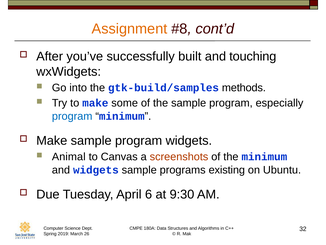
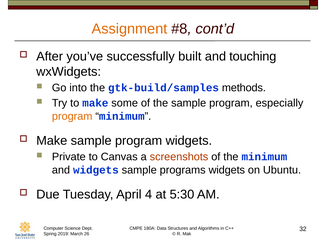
program colour: blue -> orange (72, 116)
Animal: Animal -> Private (69, 157)
programs existing: existing -> widgets (227, 170)
6: 6 -> 4 (149, 194)
9:30: 9:30 -> 5:30 (182, 194)
